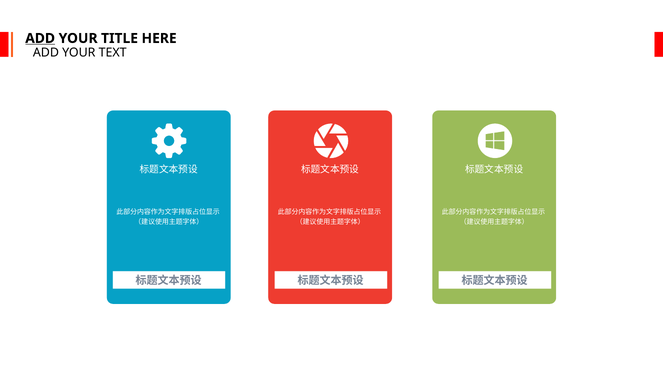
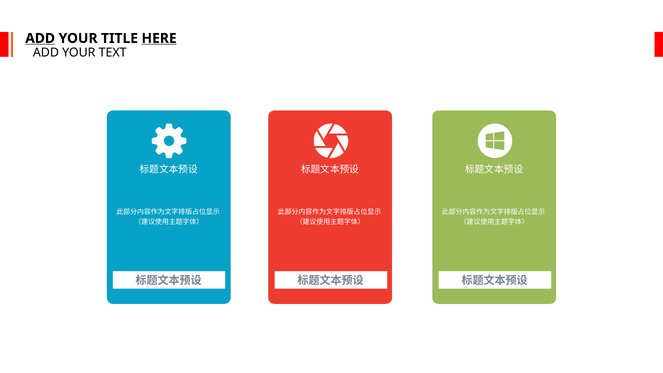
HERE underline: none -> present (159, 38)
